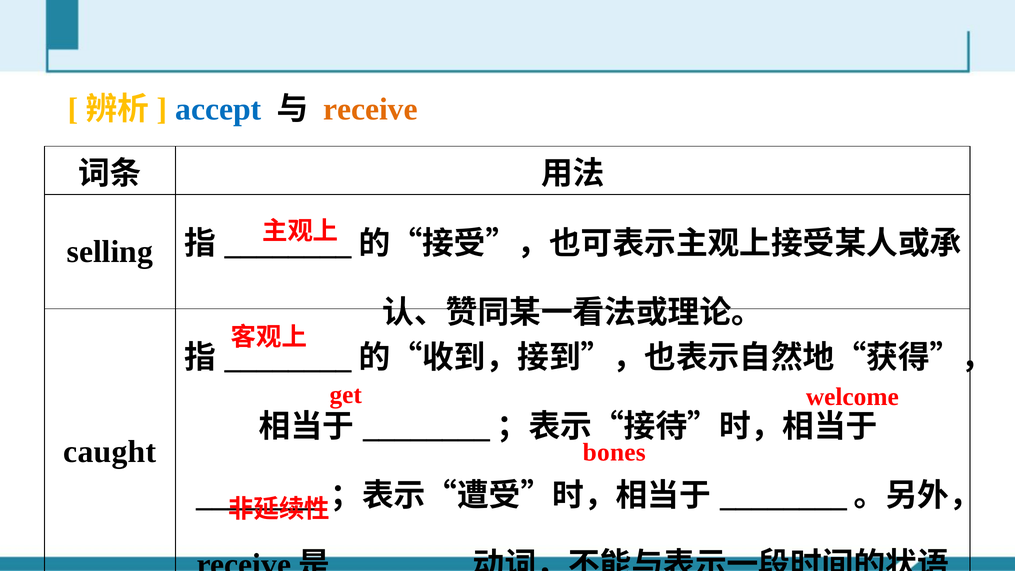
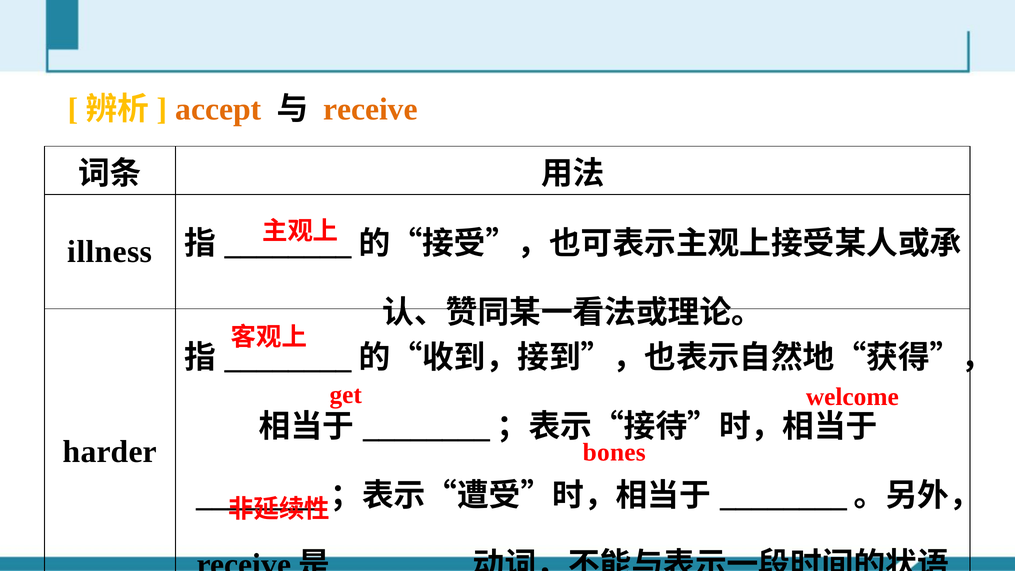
accept colour: blue -> orange (218, 109)
selling: selling -> illness (110, 252)
caught: caught -> harder (110, 452)
